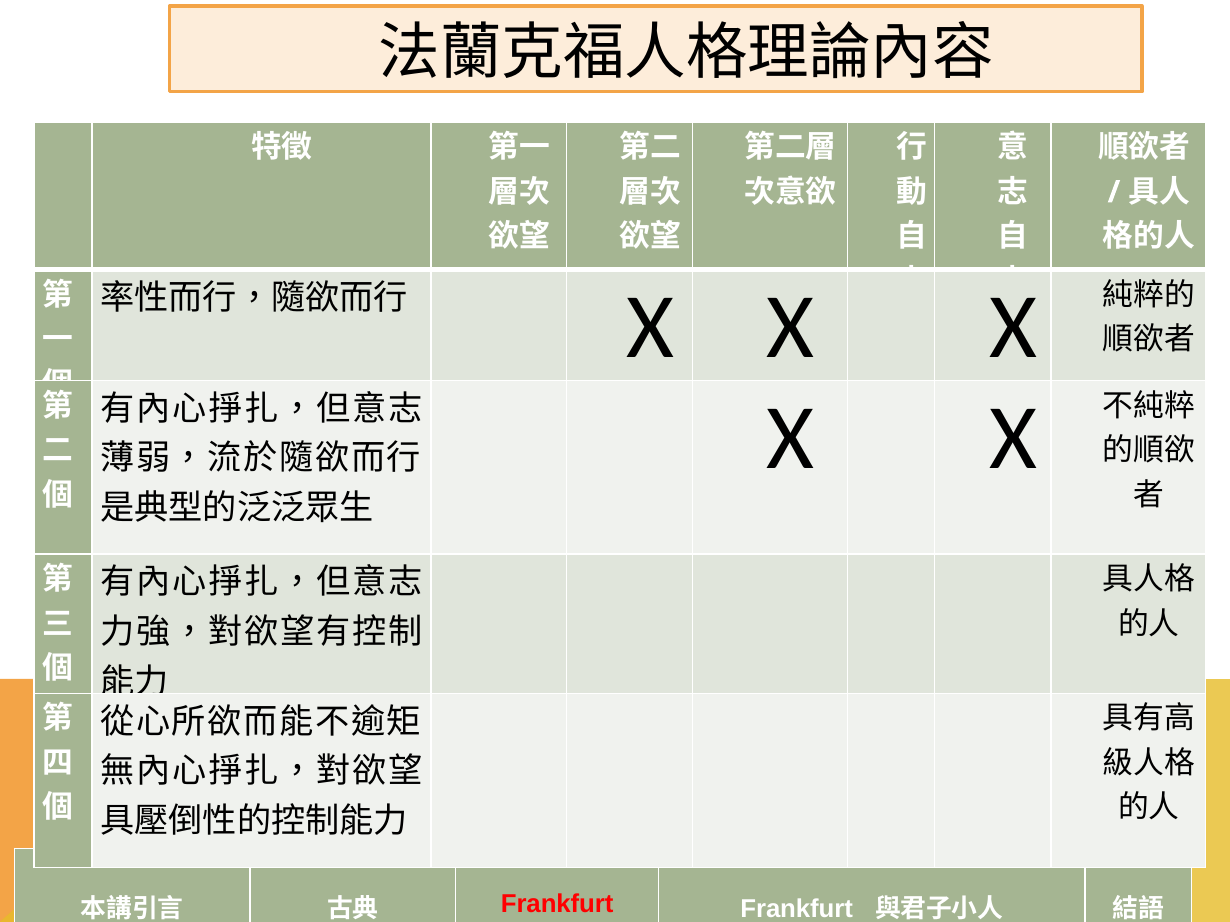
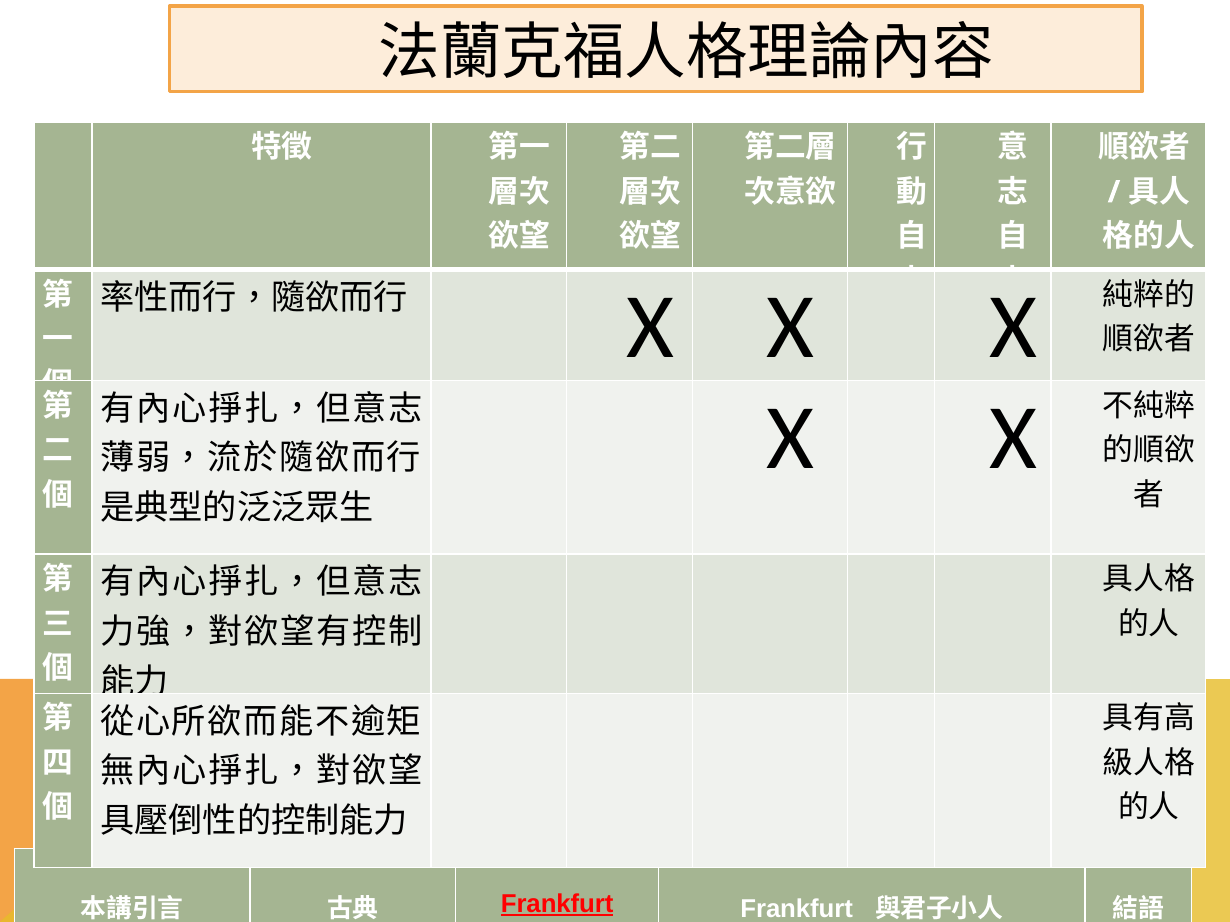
Frankfurt underline: none -> present (557, 904)
